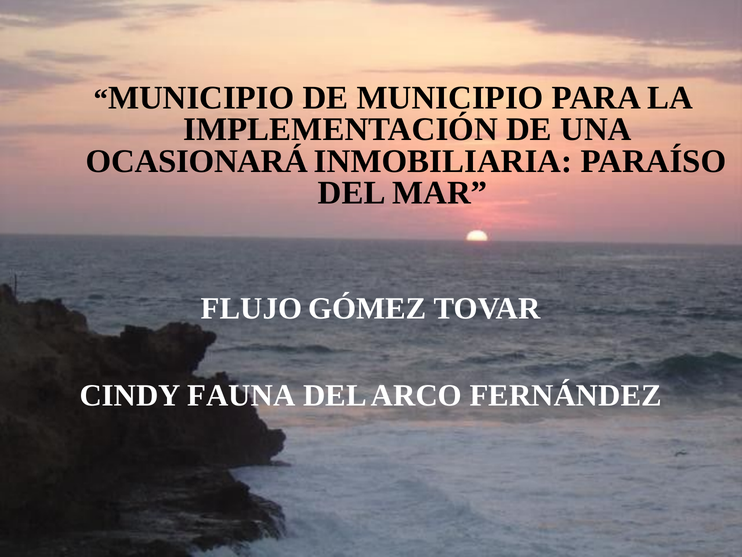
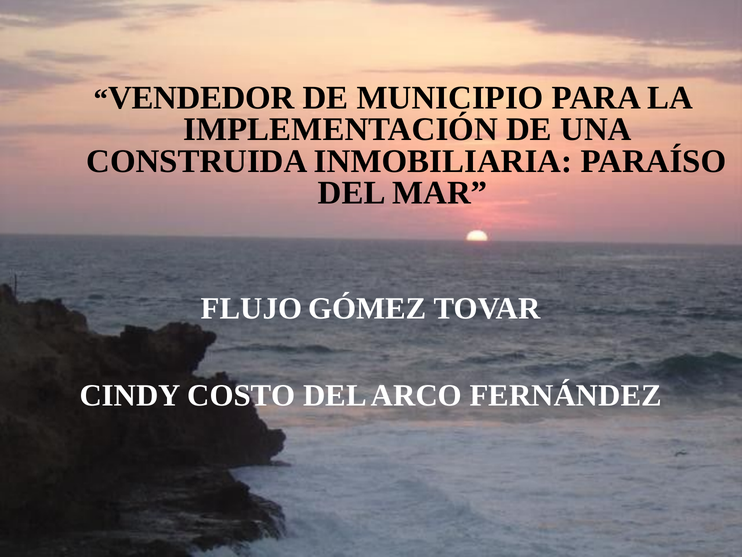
MUNICIPIO: MUNICIPIO -> VENDEDOR (201, 98)
OCASIONARÁ: OCASIONARÁ -> CONSTRUIDA (197, 161)
FAUNA: FAUNA -> COSTO (241, 395)
